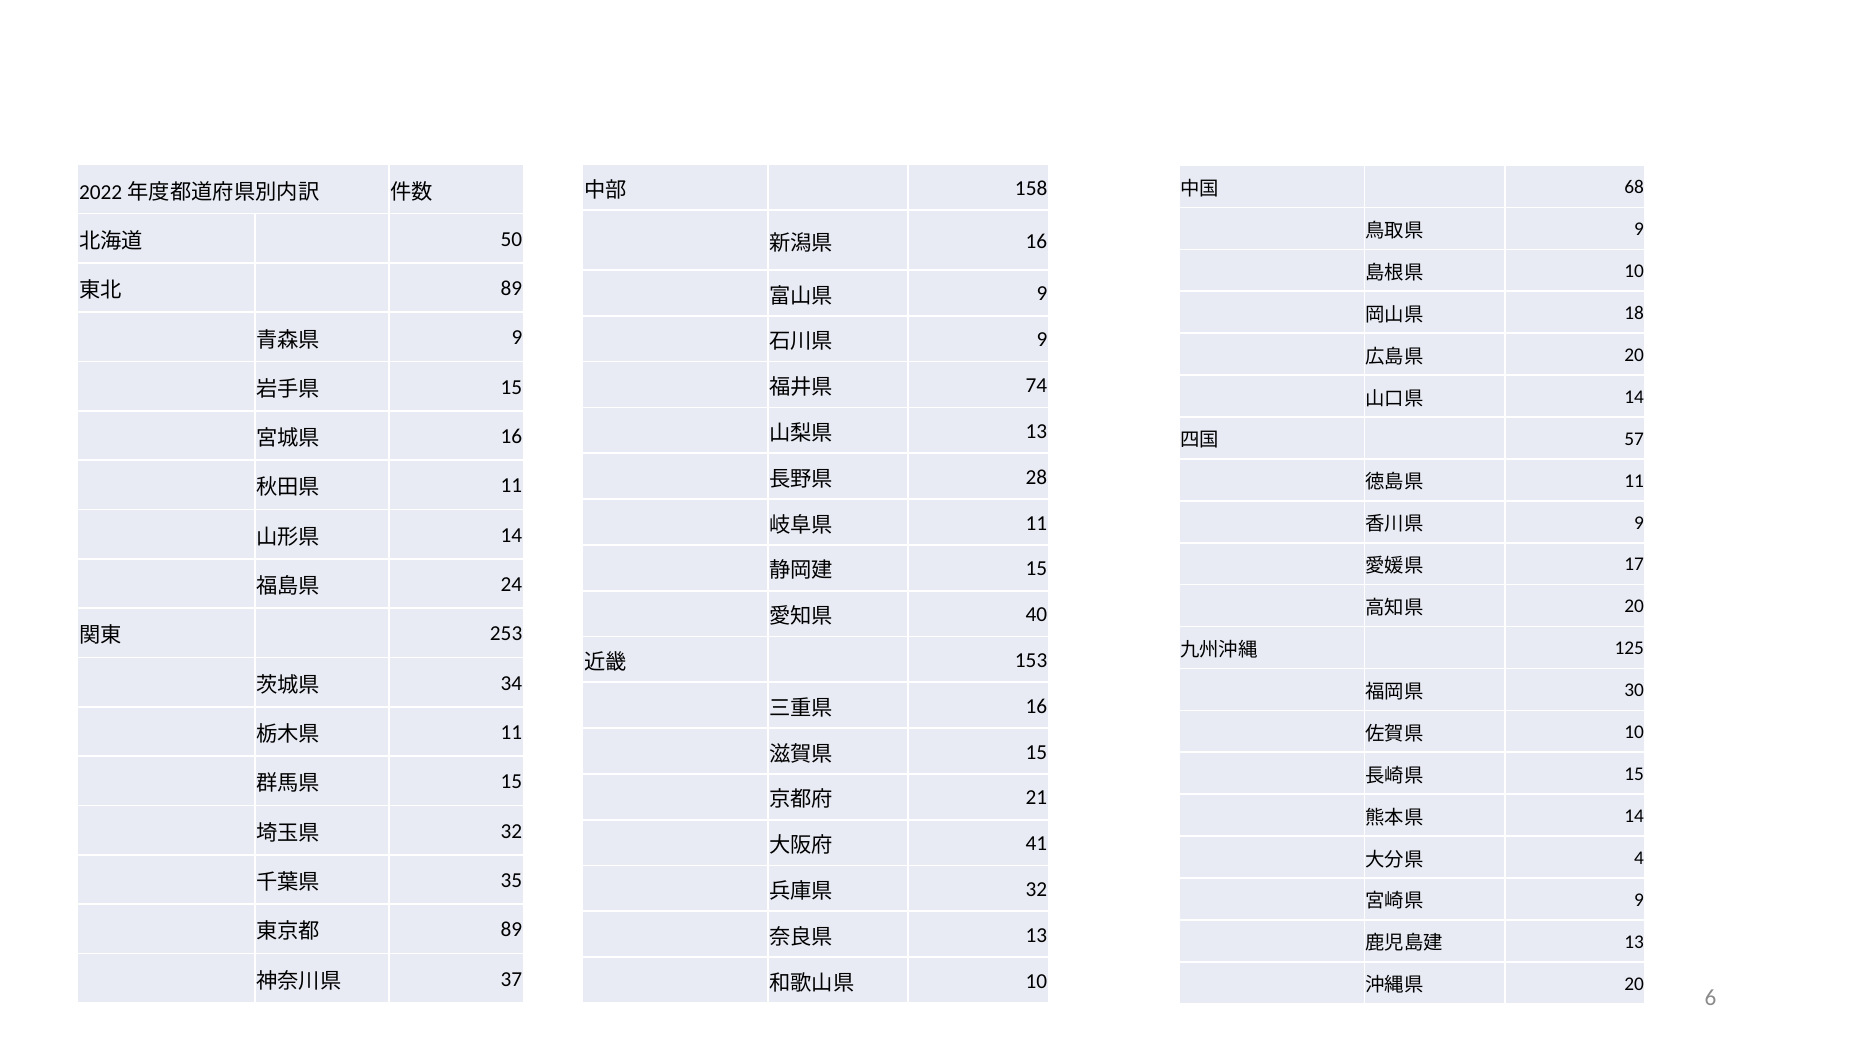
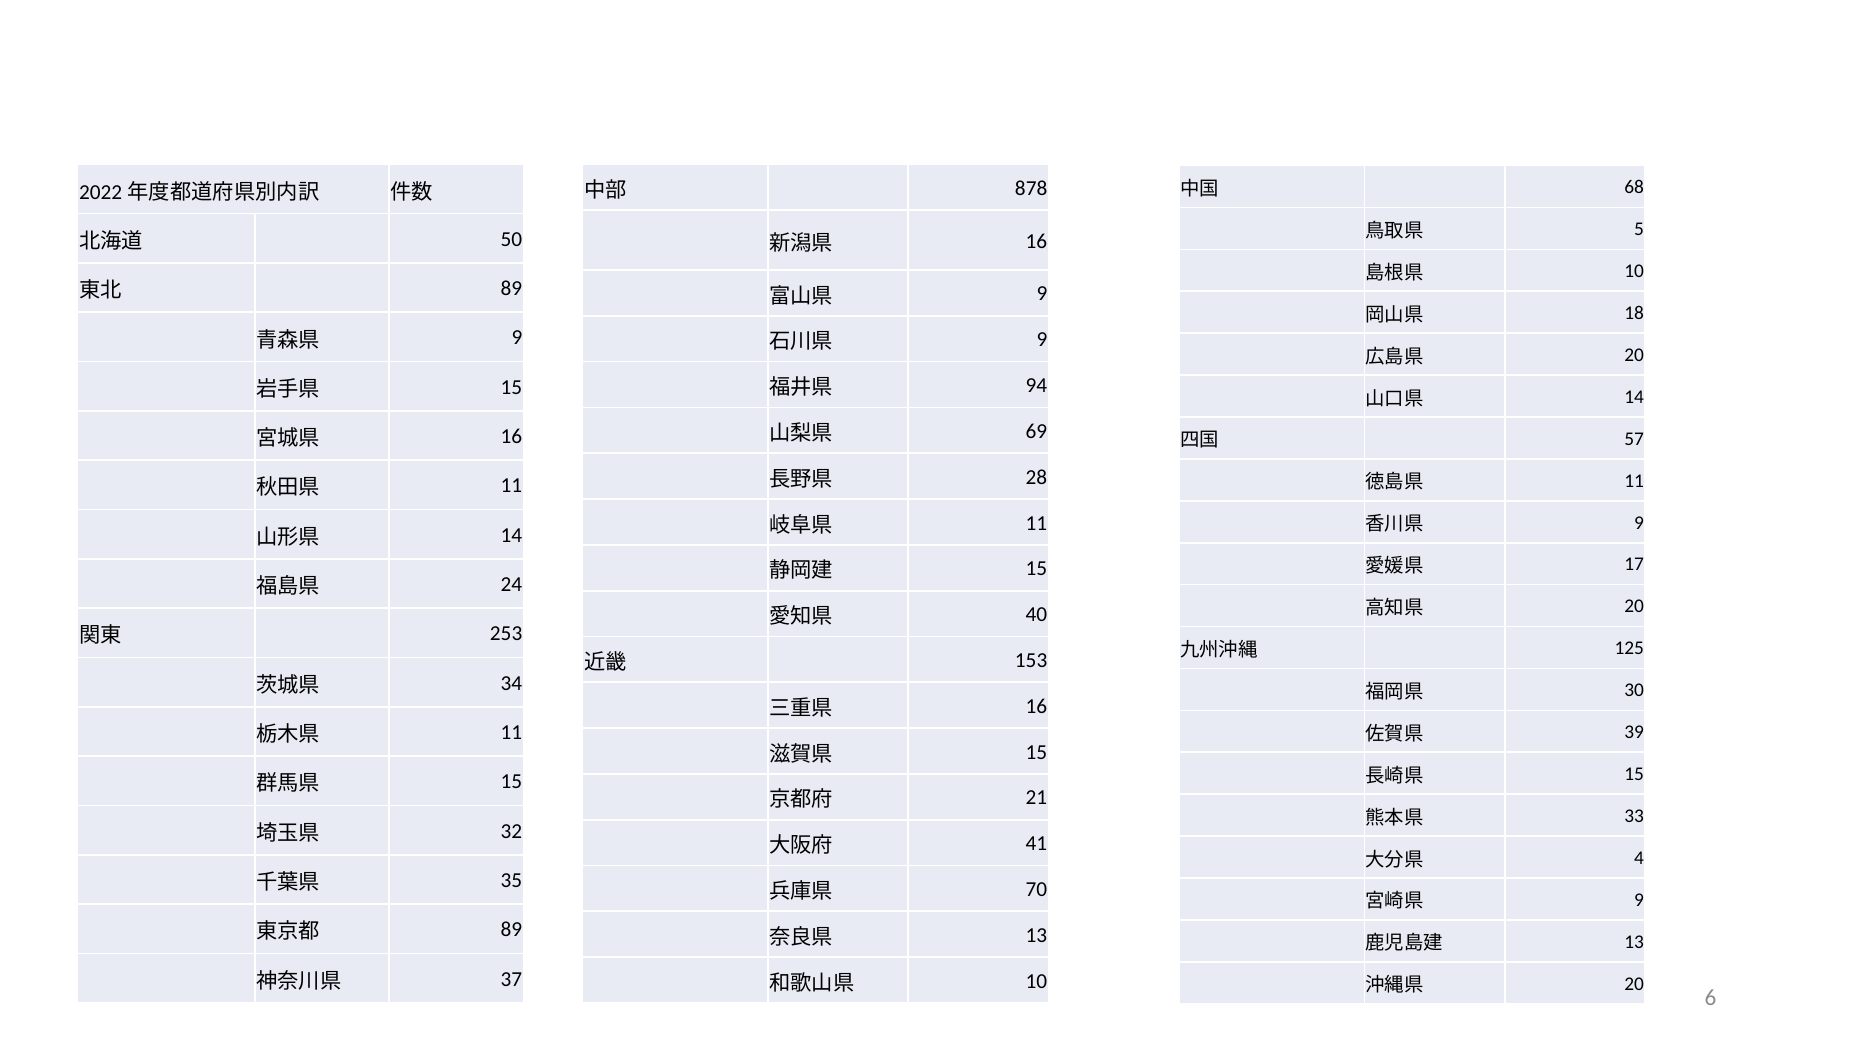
158: 158 -> 878 (1031, 188)
9: 9 -> 5 (1639, 229)
74: 74 -> 94 (1036, 386)
13: 13 -> 69 (1036, 431)
10: 10 -> 39 (1634, 732)
14: 14 -> 33 (1634, 816)
32: 32 -> 70 (1036, 890)
